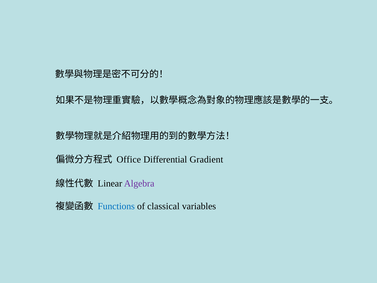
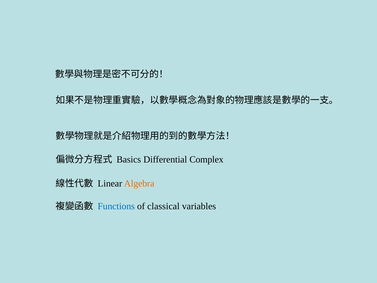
Office: Office -> Basics (129, 159)
Gradient: Gradient -> Complex (206, 159)
Algebra colour: purple -> orange (139, 183)
